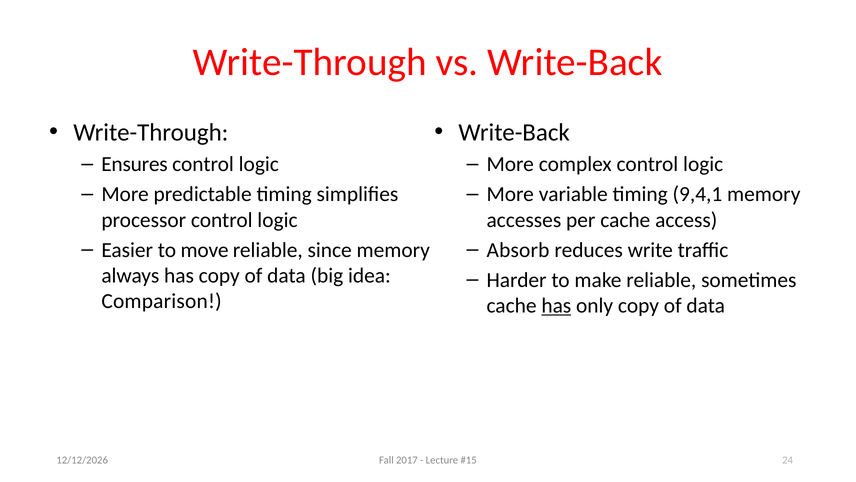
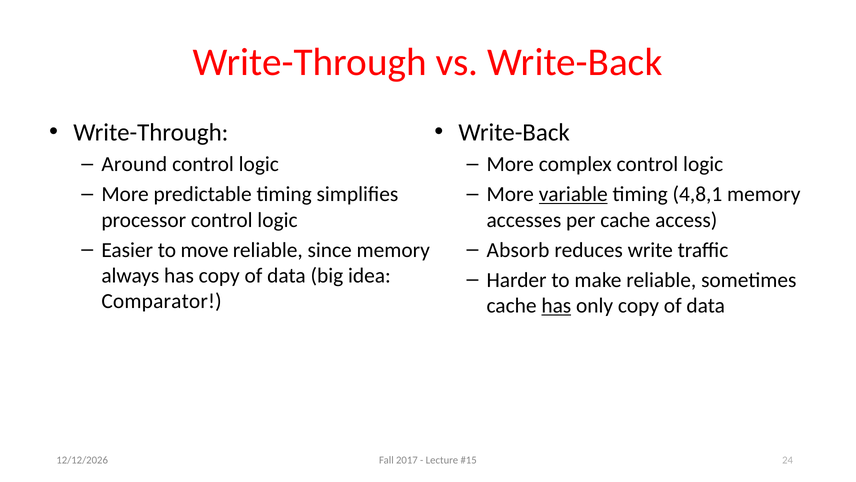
Ensures: Ensures -> Around (134, 164)
variable underline: none -> present (573, 194)
9,4,1: 9,4,1 -> 4,8,1 (697, 194)
Comparison: Comparison -> Comparator (162, 301)
